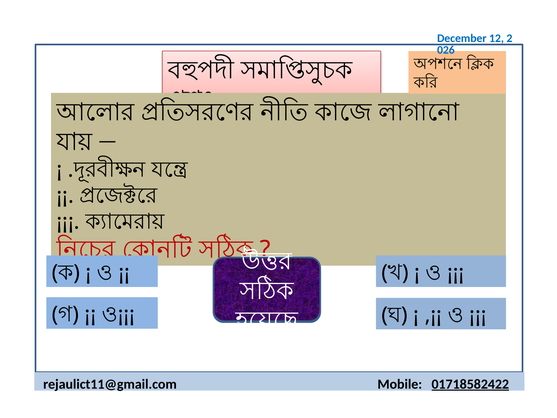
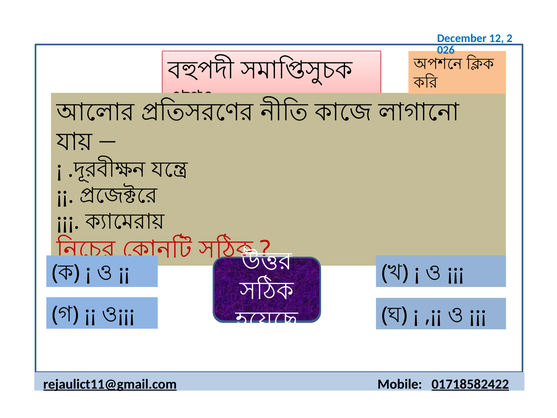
rejaulict11@gmail.com underline: none -> present (110, 384)
